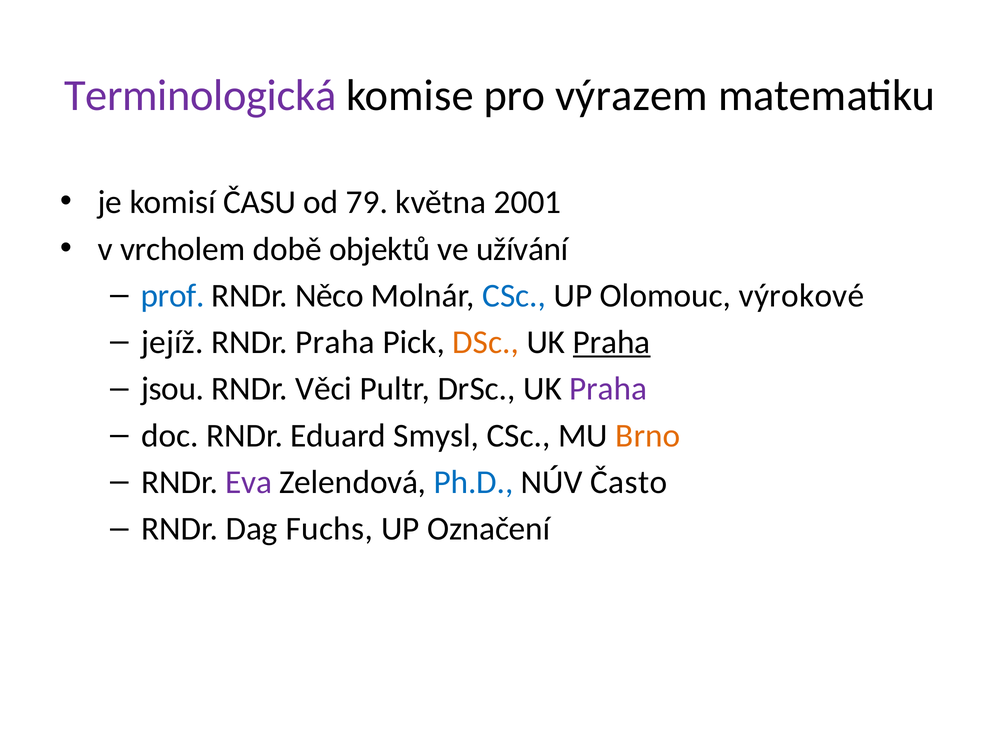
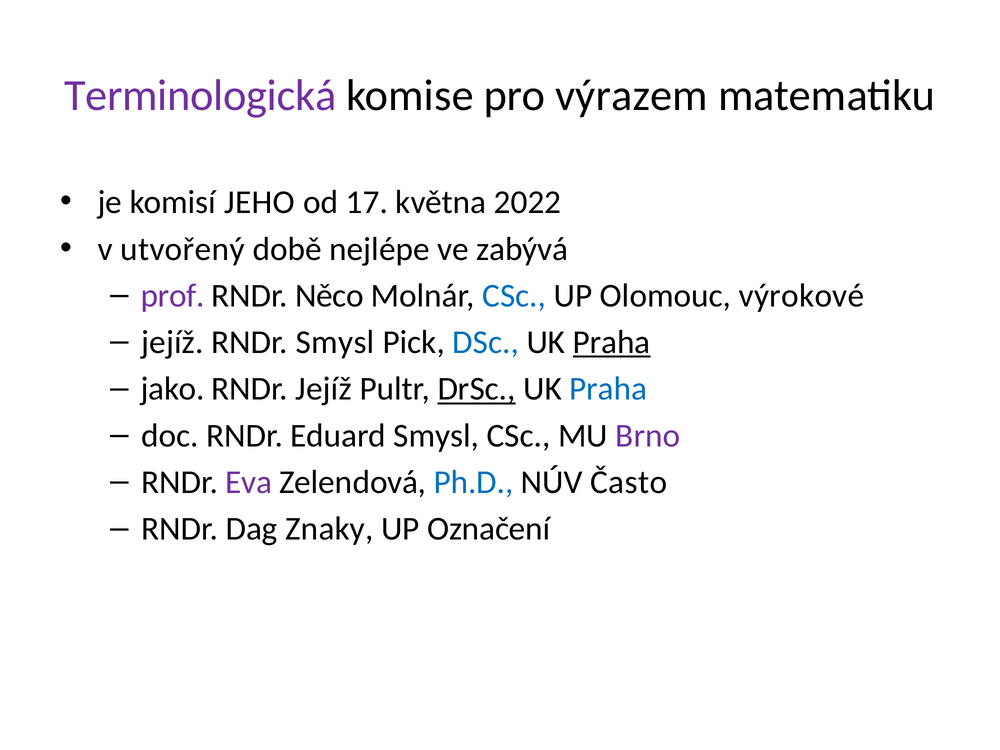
ČASU: ČASU -> JEHO (259, 202)
79: 79 -> 17 (367, 202)
2001: 2001 -> 2022 (528, 202)
vrcholem: vrcholem -> utvořený (182, 249)
objektů: objektů -> nejlépe (380, 249)
užívání: užívání -> zabývá (522, 249)
prof colour: blue -> purple (173, 296)
RNDr Praha: Praha -> Smysl (335, 342)
DSc colour: orange -> blue (486, 342)
jsou: jsou -> jako (173, 389)
RNDr Věci: Věci -> Jejíž (324, 389)
DrSc underline: none -> present (477, 389)
Praha colour: purple -> blue (608, 389)
Brno colour: orange -> purple (648, 436)
Fuchs: Fuchs -> Znaky (329, 529)
